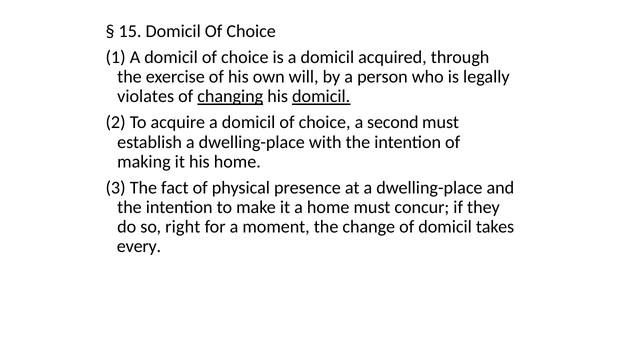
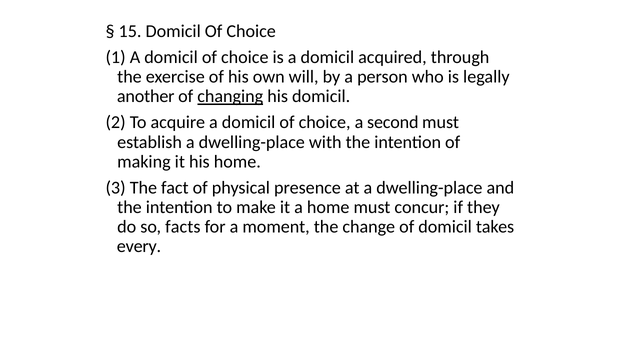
violates: violates -> another (146, 97)
domicil underline: present -> none (321, 97)
right: right -> facts (183, 227)
